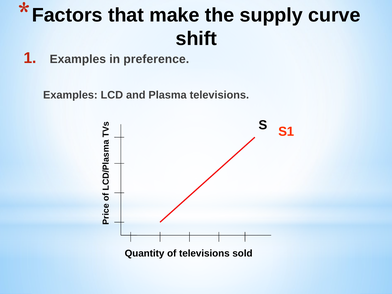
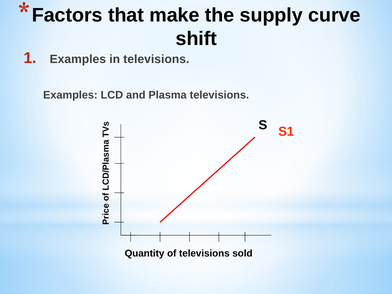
in preference: preference -> televisions (156, 59)
